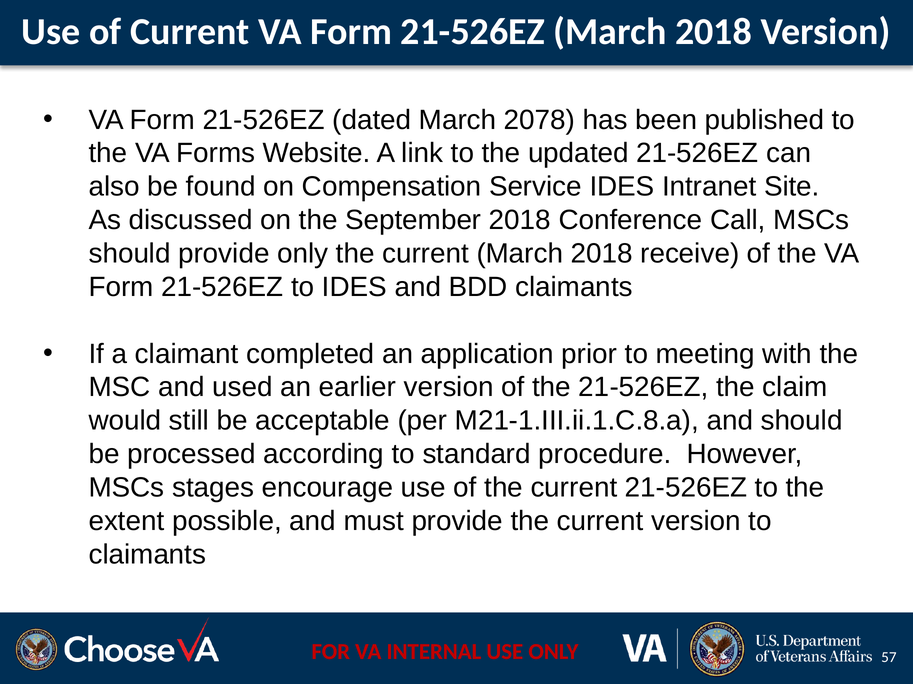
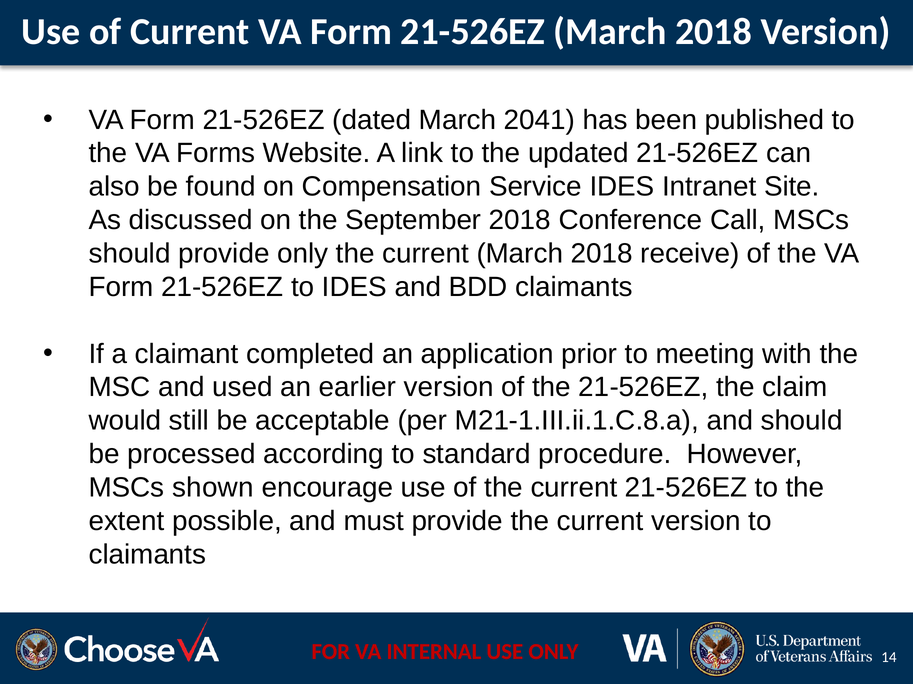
2078: 2078 -> 2041 (539, 120)
stages: stages -> shown (213, 488)
57: 57 -> 14 (889, 658)
